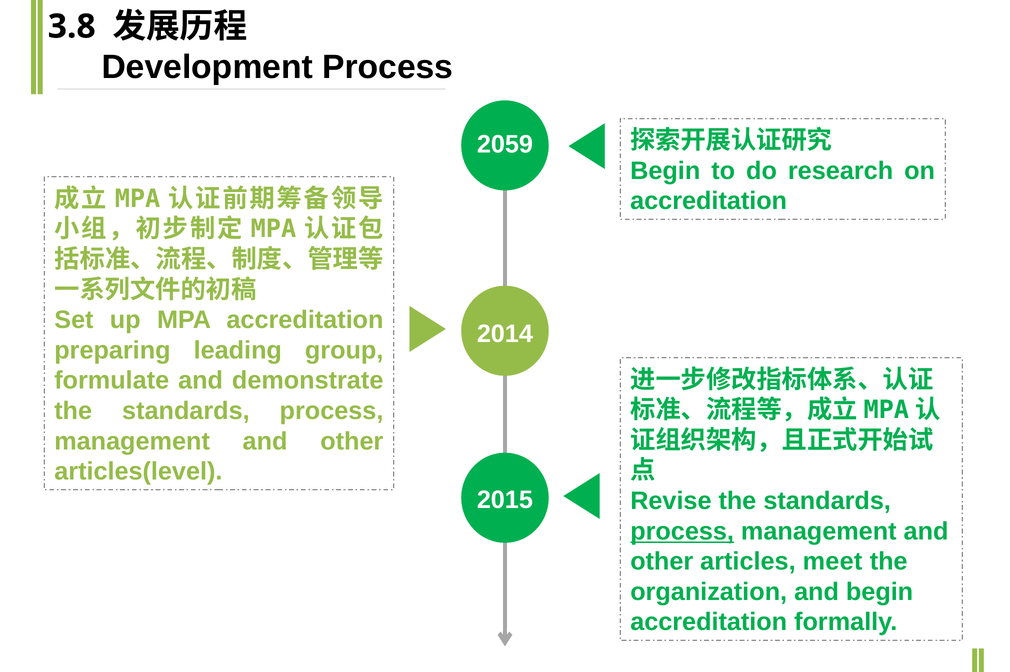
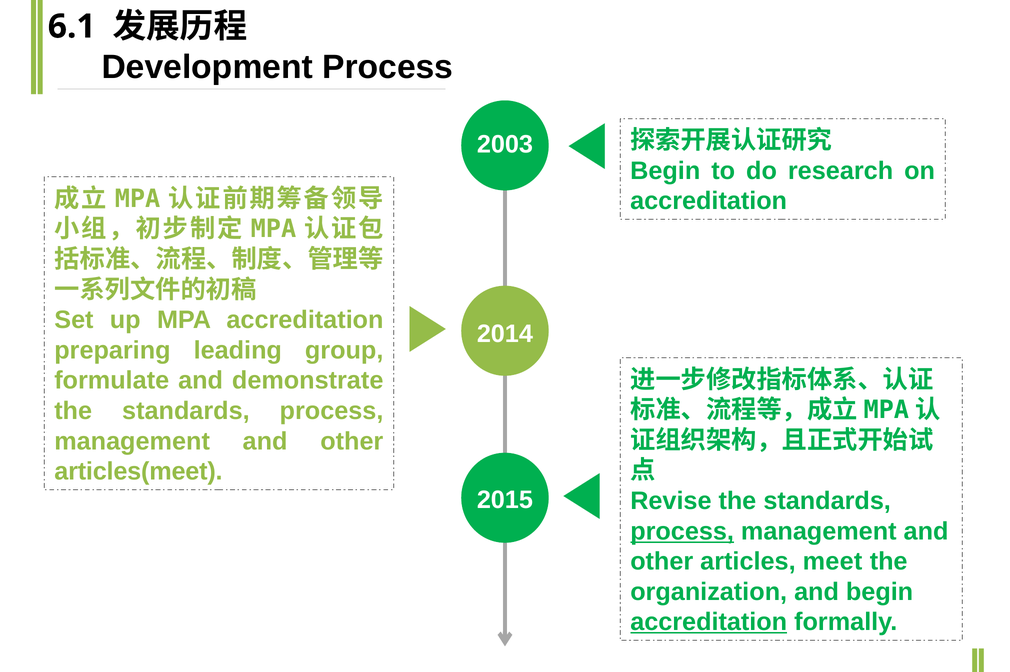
3.8: 3.8 -> 6.1 (72, 27)
2059: 2059 -> 2003 (505, 145)
articles(level: articles(level -> articles(meet (138, 472)
accreditation underline: none -> present (709, 622)
